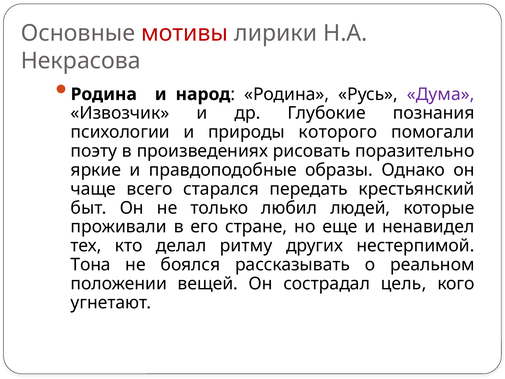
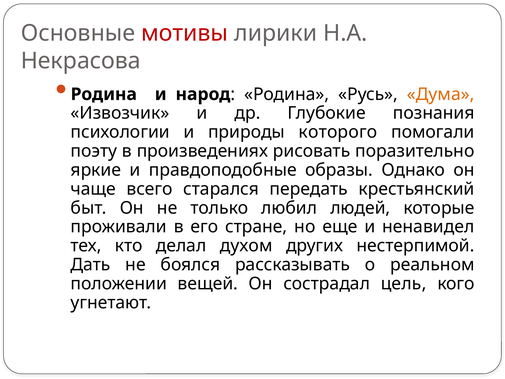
Дума colour: purple -> orange (441, 94)
ритму: ритму -> духом (246, 246)
Тона: Тона -> Дать (91, 265)
